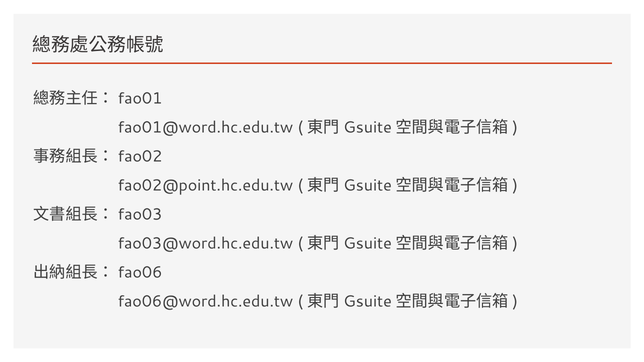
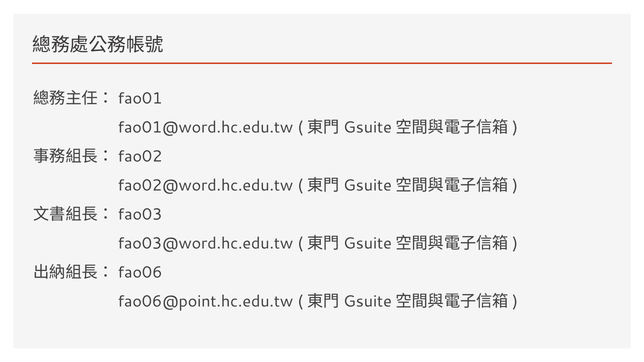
fao02@point.hc.edu.tw: fao02@point.hc.edu.tw -> fao02@word.hc.edu.tw (205, 186)
fao06@word.hc.edu.tw: fao06@word.hc.edu.tw -> fao06@point.hc.edu.tw (205, 302)
